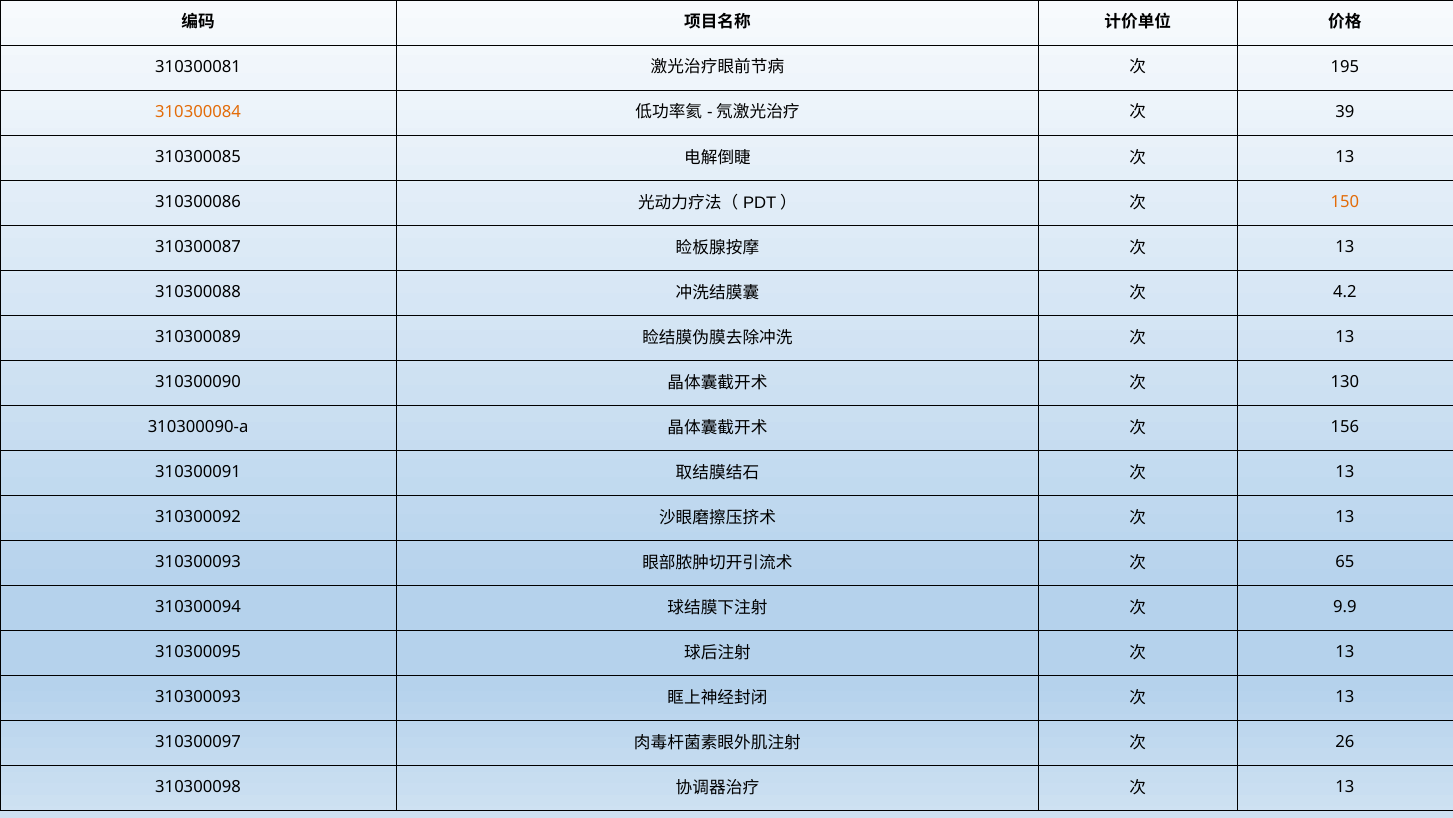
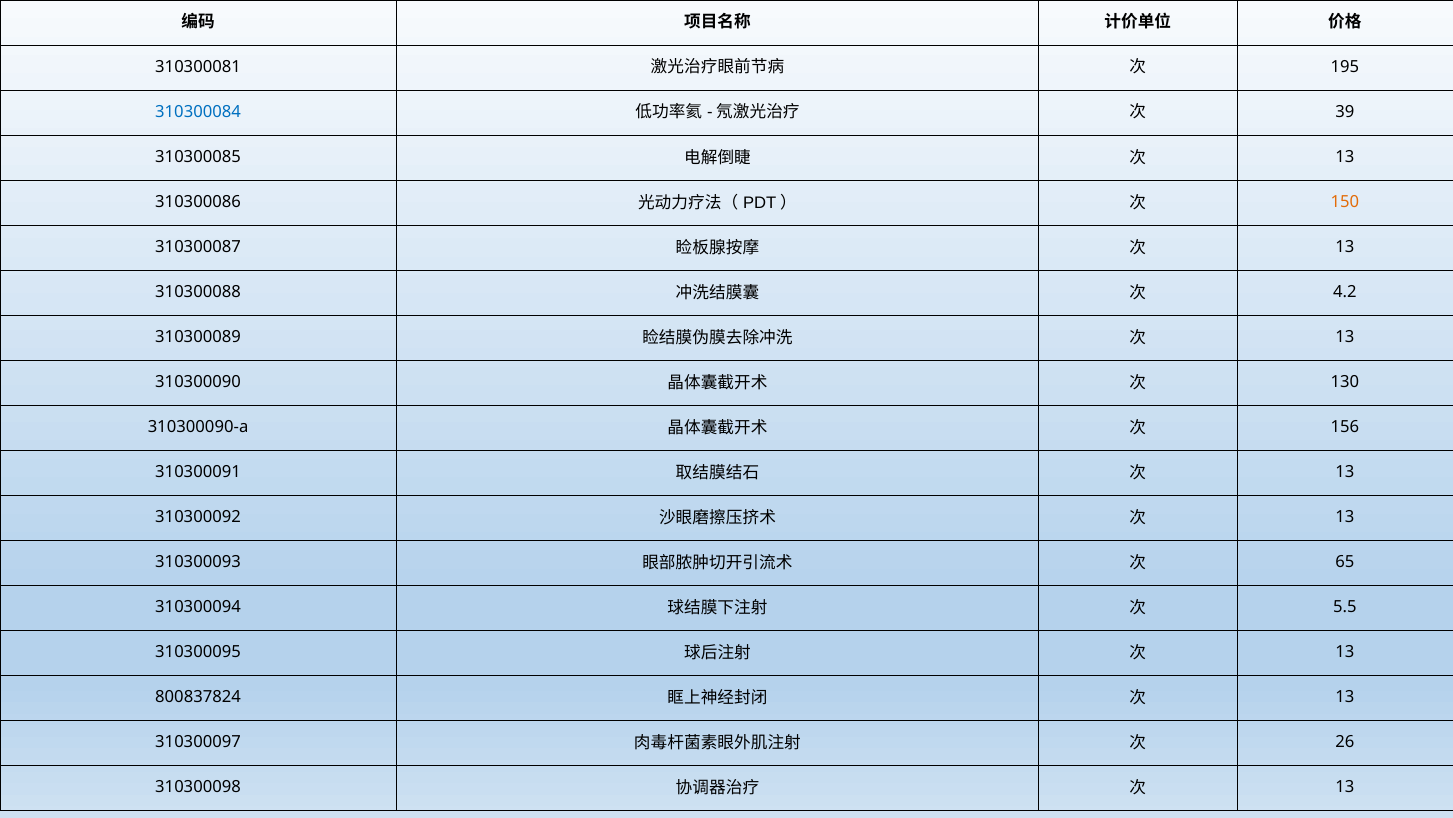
310300084 colour: orange -> blue (198, 112)
9.9: 9.9 -> 5.5 (1345, 607)
310300093: 310300093 -> 800837824 (198, 697)
